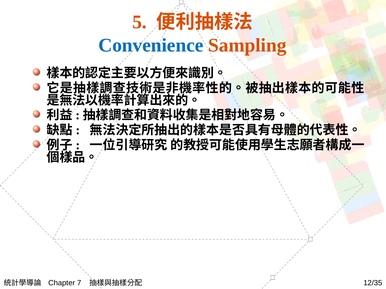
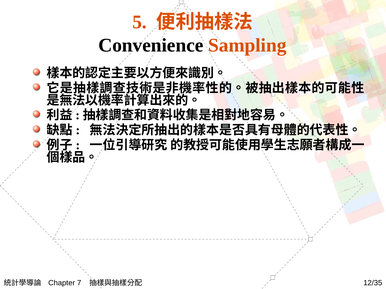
Convenience colour: blue -> black (151, 45)
